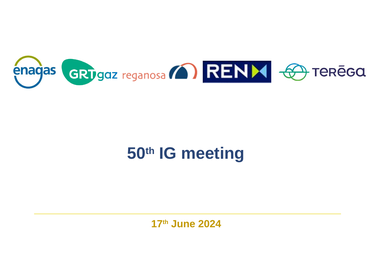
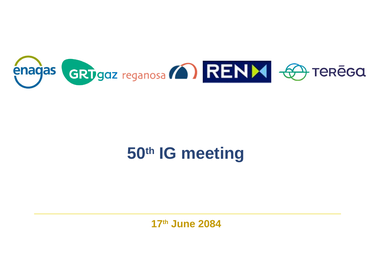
2024: 2024 -> 2084 (210, 224)
